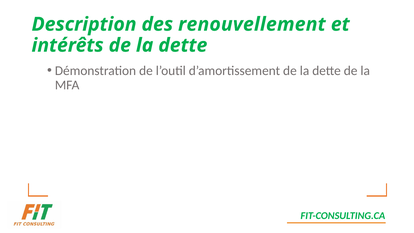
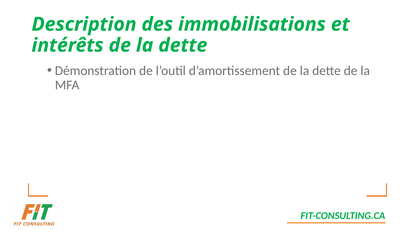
renouvellement: renouvellement -> immobilisations (252, 24)
